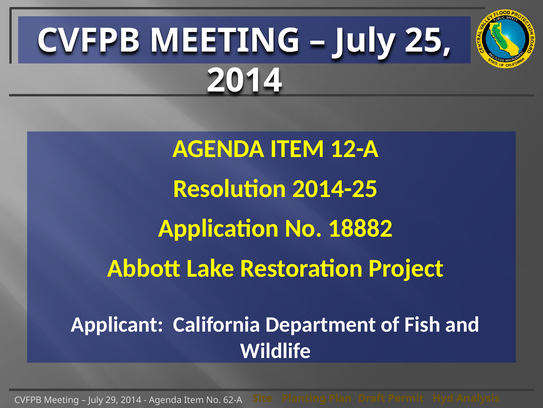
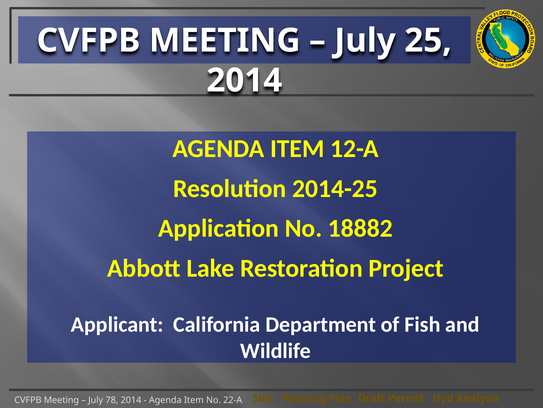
29: 29 -> 78 (112, 400)
62-A: 62-A -> 22-A (233, 400)
